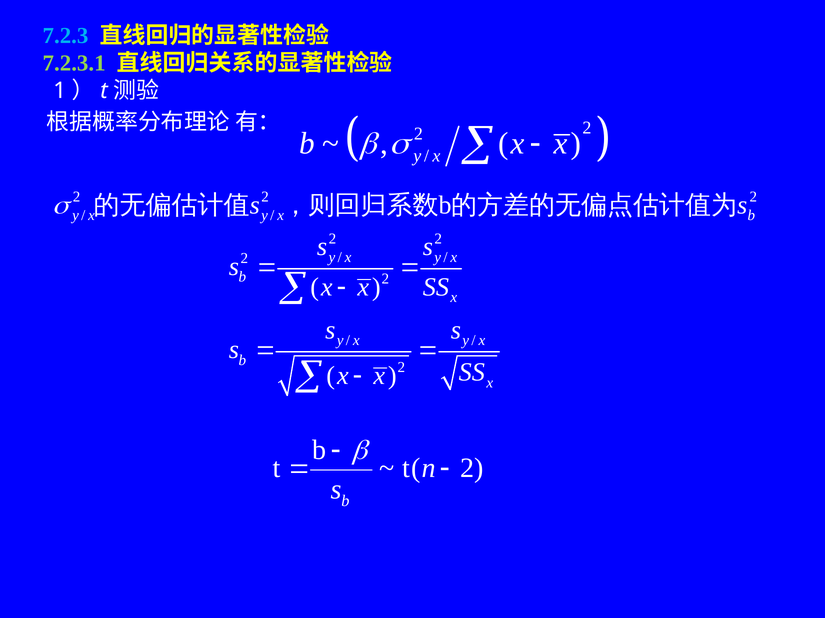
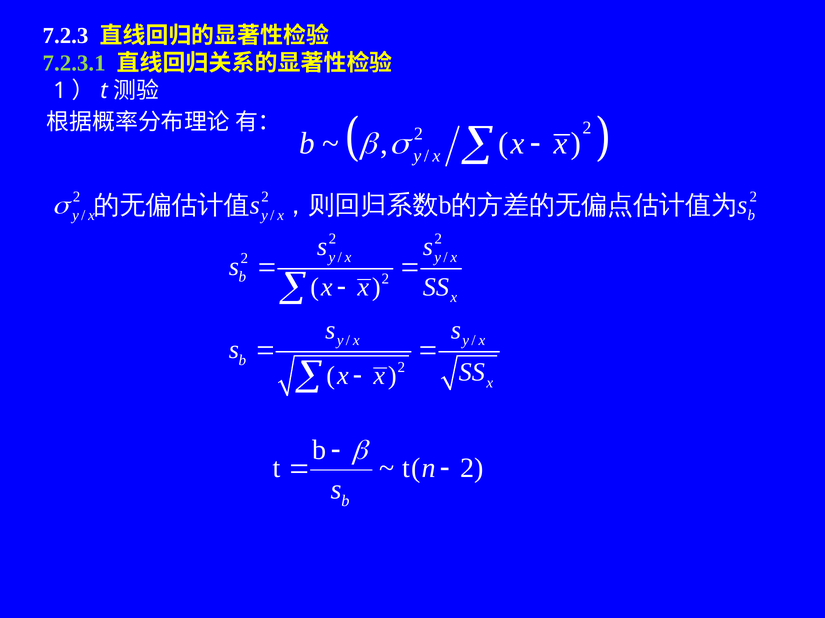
7.2.3 colour: light blue -> white (66, 36)
